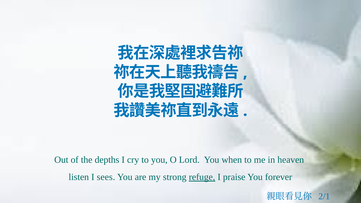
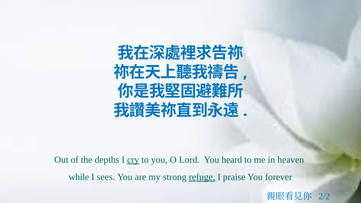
cry underline: none -> present (133, 160)
when: when -> heard (232, 160)
listen: listen -> while (79, 177)
2/1: 2/1 -> 2/2 (324, 197)
